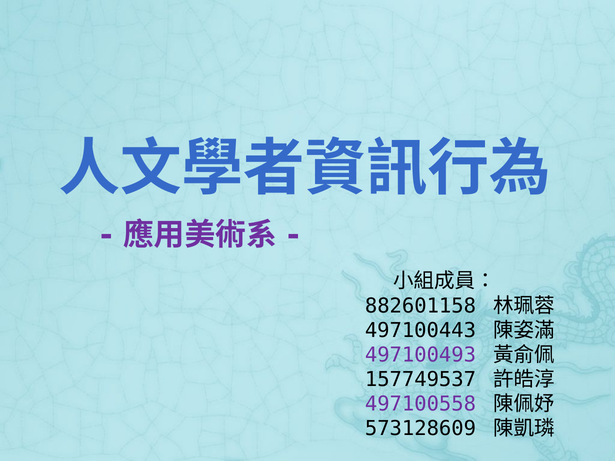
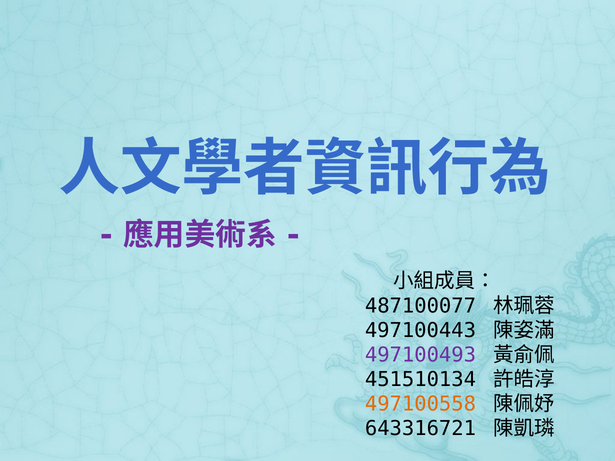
882601158: 882601158 -> 487100077 (420, 306)
157749537: 157749537 -> 451510134 (420, 380)
497100558 colour: purple -> orange (420, 404)
573128609: 573128609 -> 643316721 (420, 429)
